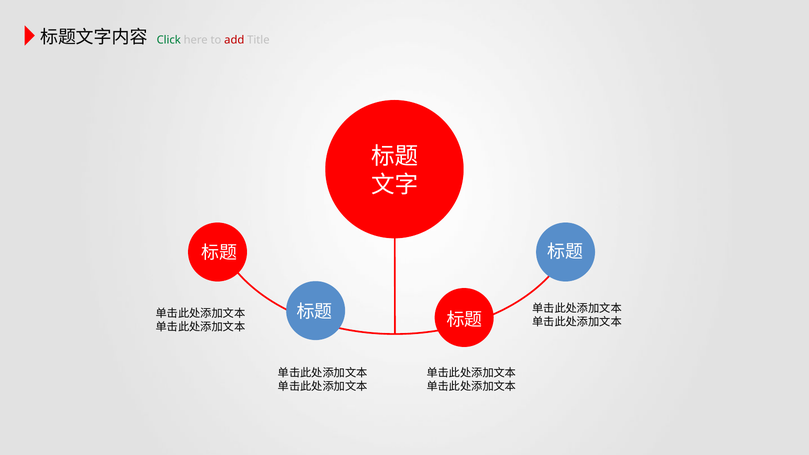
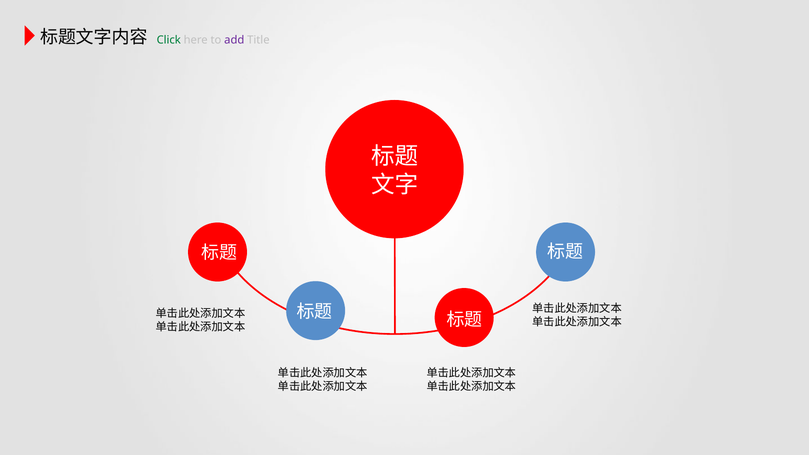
add colour: red -> purple (234, 40)
